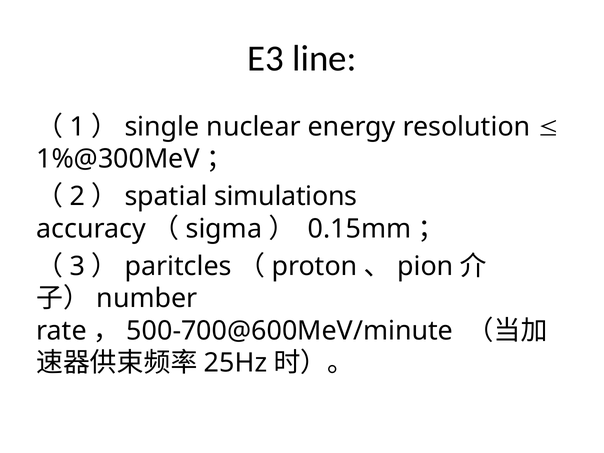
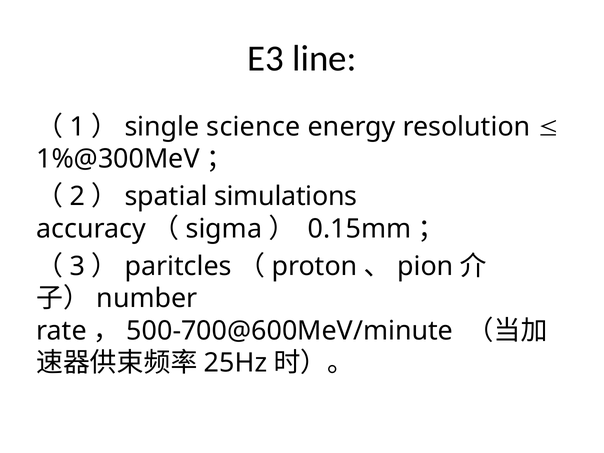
nuclear: nuclear -> science (253, 127)
